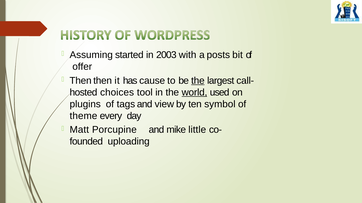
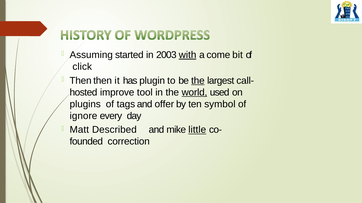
with underline: none -> present (188, 55)
posts: posts -> come (218, 55)
offer: offer -> click (82, 67)
cause: cause -> plugin (152, 81)
choices: choices -> improve (117, 93)
view: view -> offer (164, 104)
theme: theme -> ignore (84, 116)
Porcupine: Porcupine -> Described (114, 130)
little underline: none -> present (197, 130)
uploading: uploading -> correction (129, 142)
